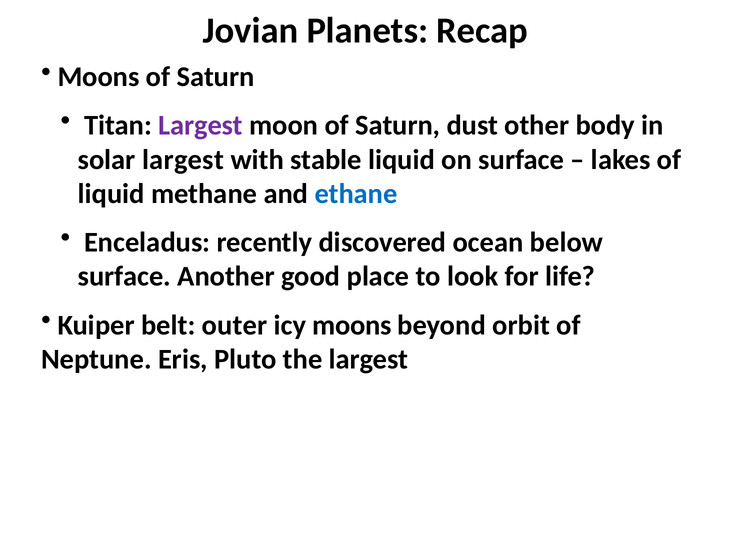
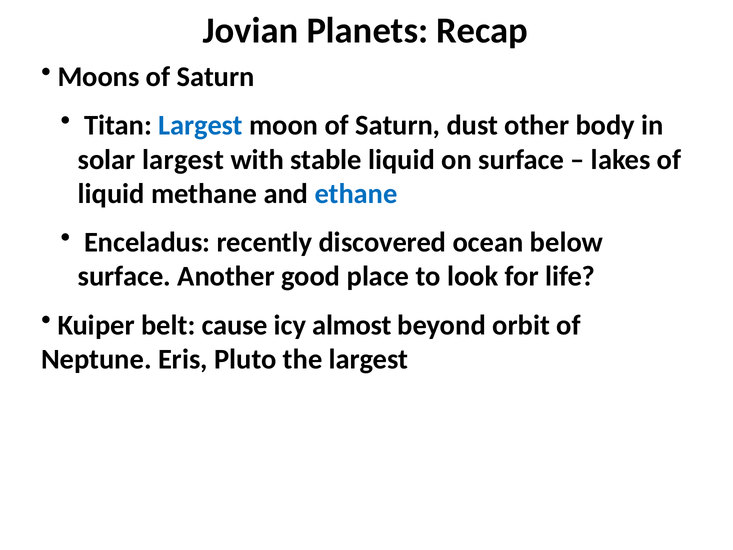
Largest colour: purple -> blue (201, 125)
outer: outer -> cause (235, 325)
icy moons: moons -> almost (352, 325)
